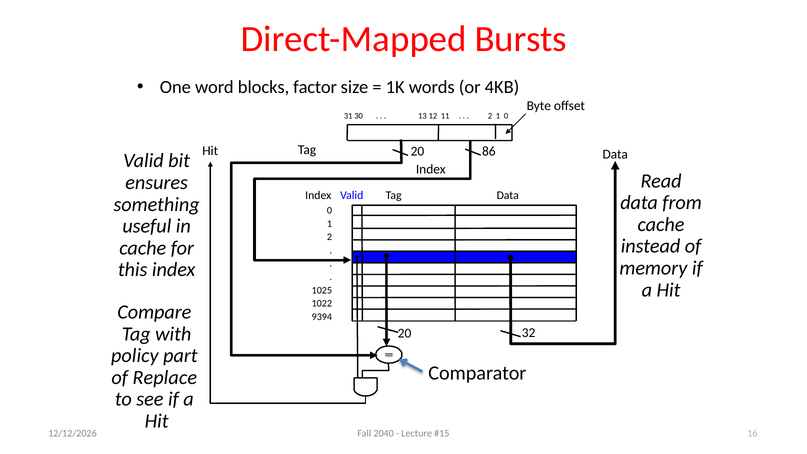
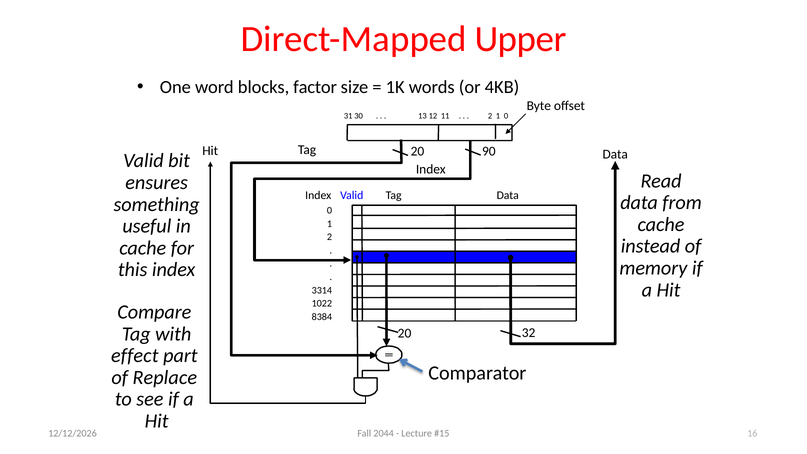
Bursts: Bursts -> Upper (521, 39)
86: 86 -> 90 (489, 151)
1025: 1025 -> 3314 (322, 290)
9394: 9394 -> 8384 (322, 317)
policy: policy -> effect (135, 356)
2040: 2040 -> 2044 (384, 433)
